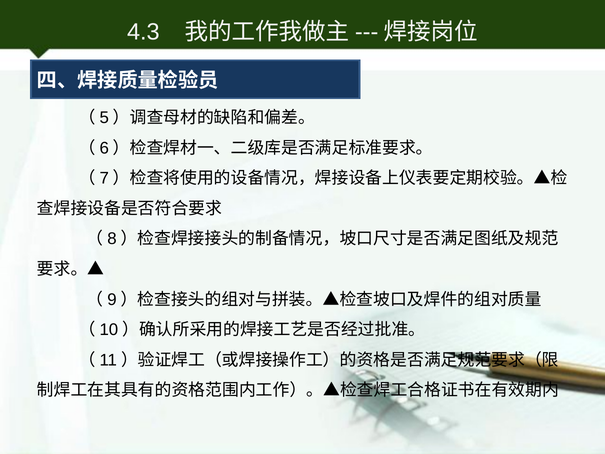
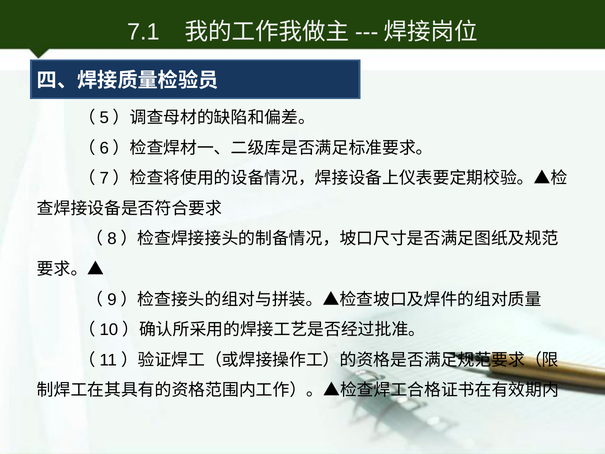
4.3: 4.3 -> 7.1 (143, 32)
